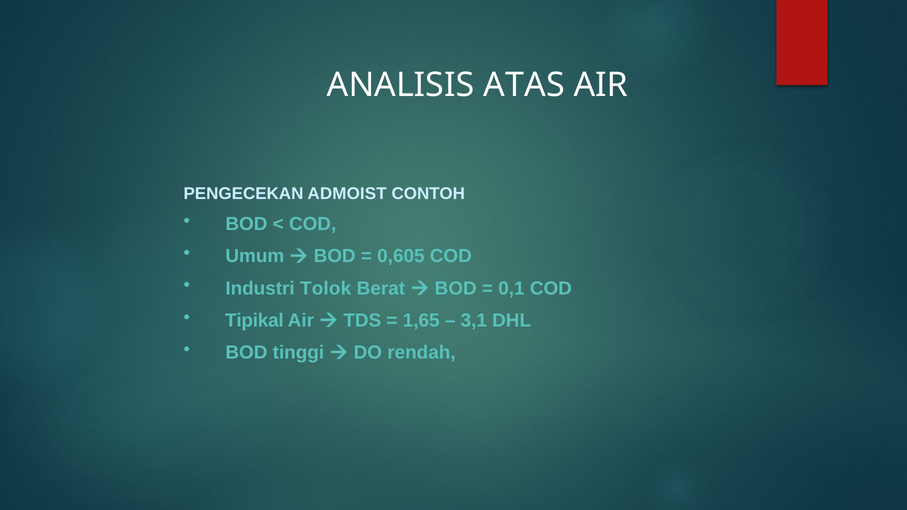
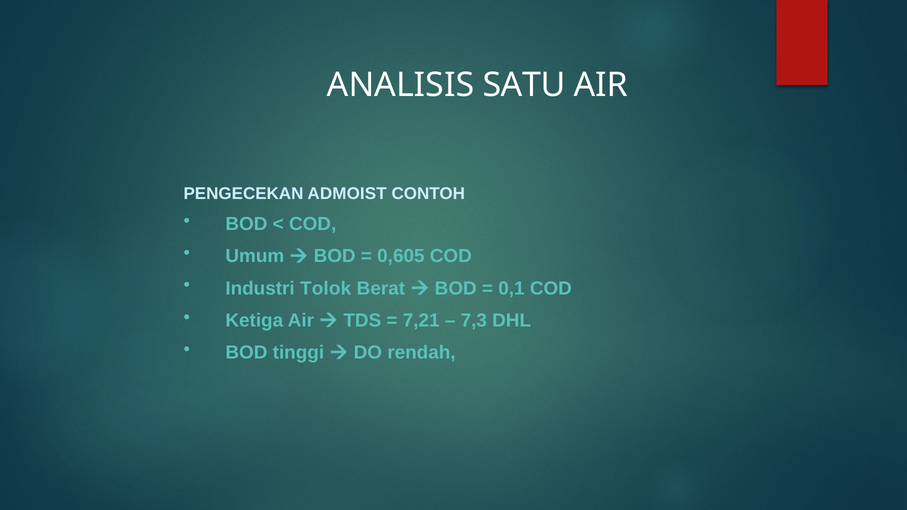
ATAS: ATAS -> SATU (524, 85)
Tipikal: Tipikal -> Ketiga (254, 321)
1,65: 1,65 -> 7,21 (421, 321)
3,1: 3,1 -> 7,3 (474, 321)
